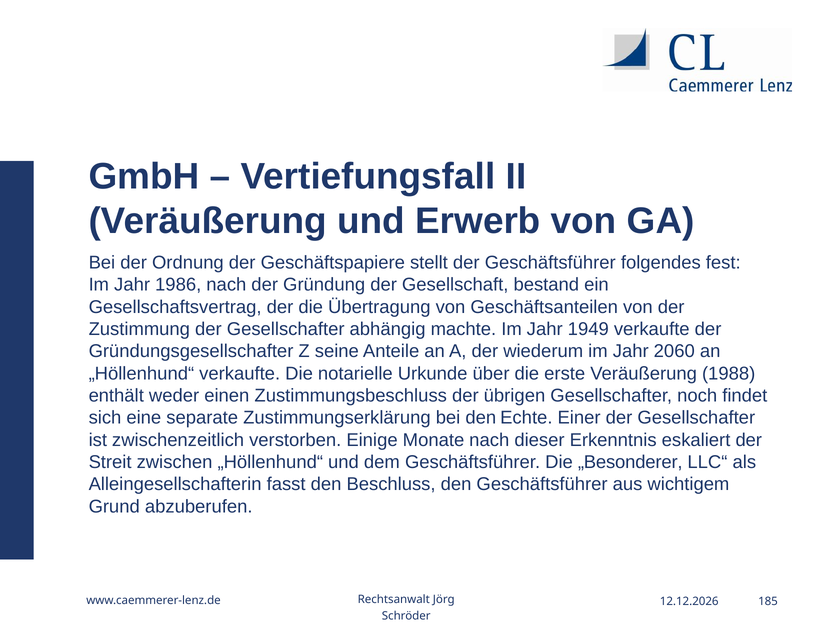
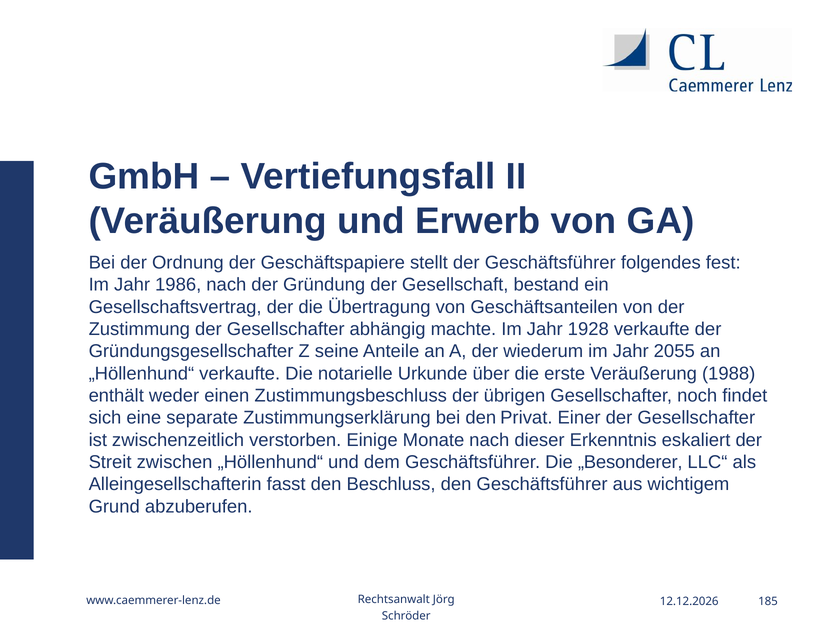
1949: 1949 -> 1928 (588, 329)
2060: 2060 -> 2055 (674, 351)
Echte: Echte -> Privat (526, 418)
